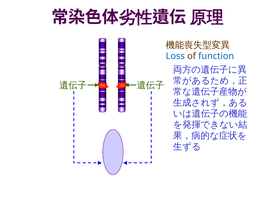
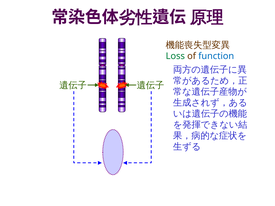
Loss colour: blue -> green (175, 56)
